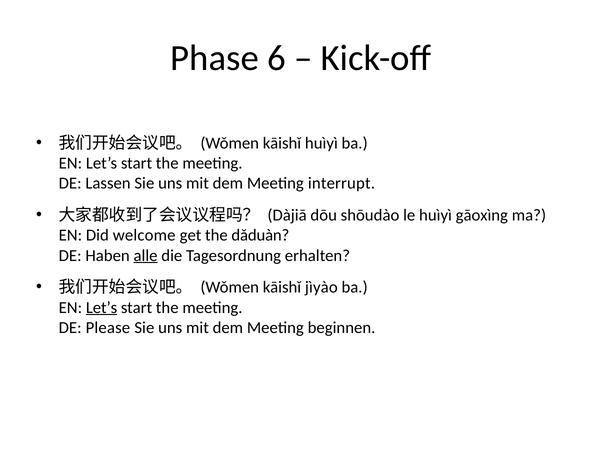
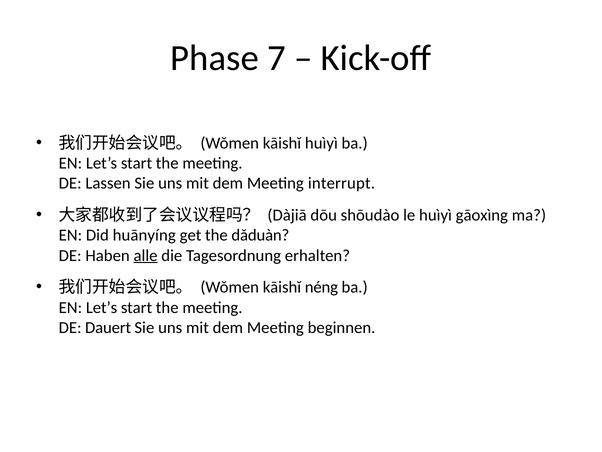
6: 6 -> 7 (276, 58)
welcome: welcome -> huānyíng (144, 235)
jìyào: jìyào -> néng (321, 287)
Let’s underline: present -> none (102, 307)
Please: Please -> Dauert (108, 327)
